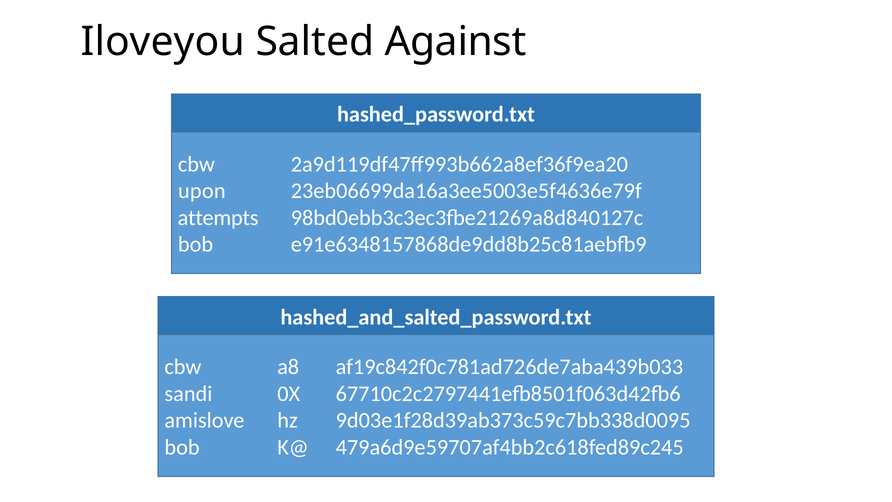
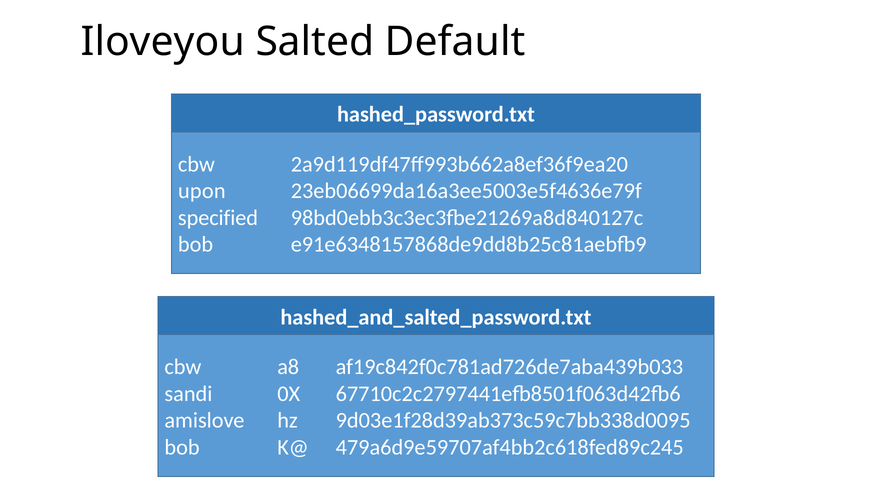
Against: Against -> Default (455, 42)
attempts: attempts -> specified (218, 218)
